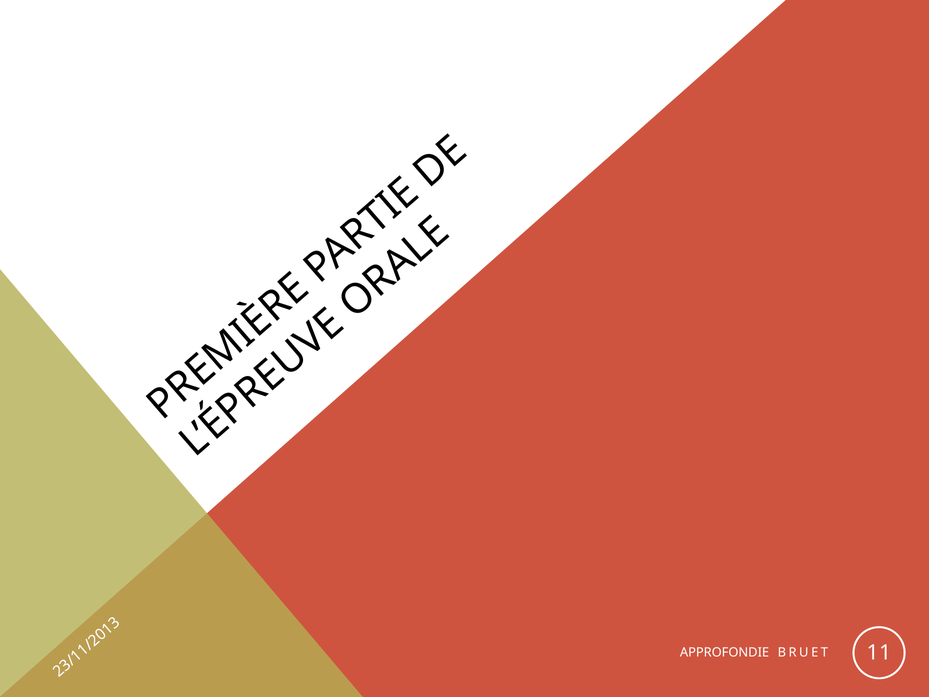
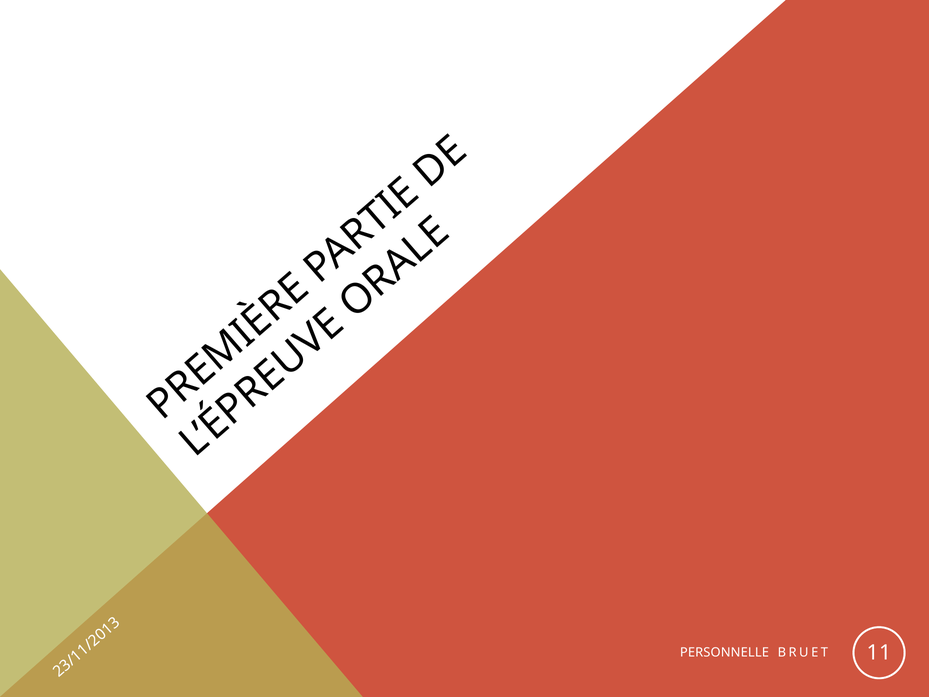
APPROFONDIE: APPROFONDIE -> PERSONNELLE (724, 652)
